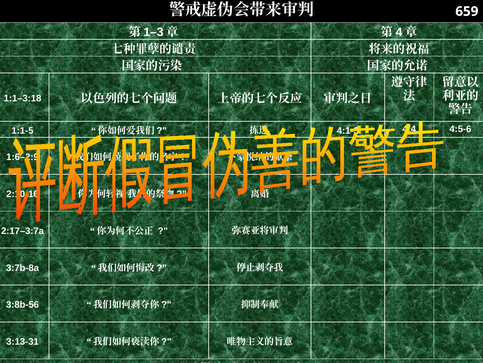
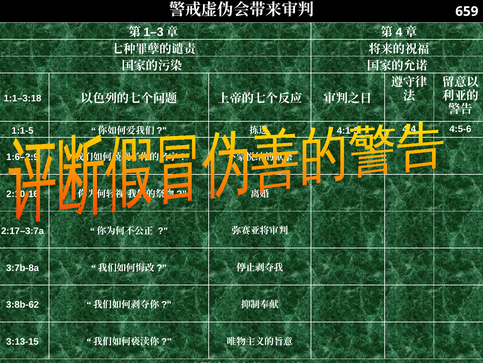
3:8b-56: 3:8b-56 -> 3:8b-62 (23, 304)
3:13-31: 3:13-31 -> 3:13-15 (23, 341)
